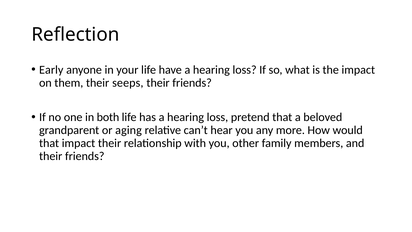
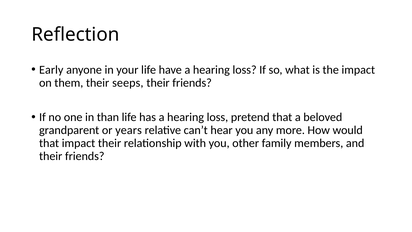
both: both -> than (108, 117)
aging: aging -> years (129, 130)
